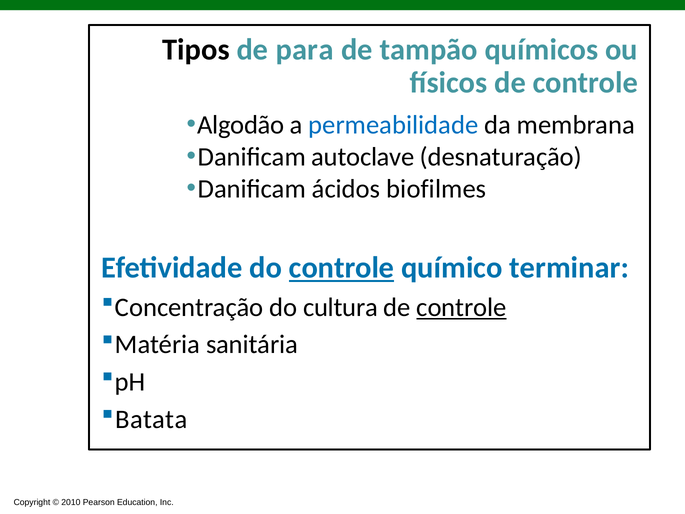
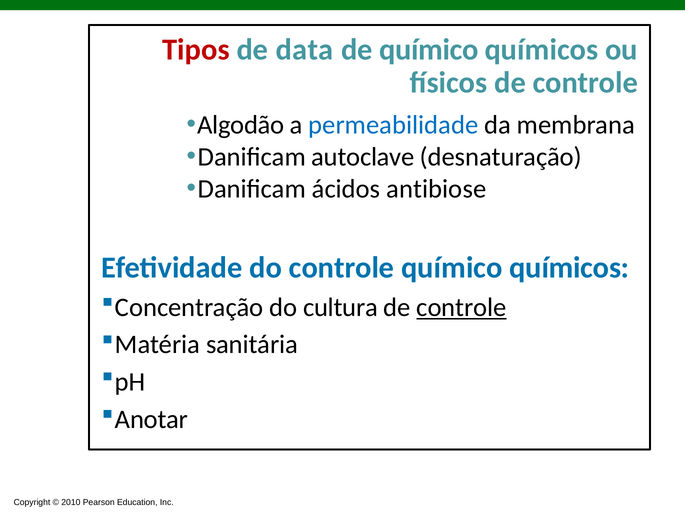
Tipos colour: black -> red (196, 50)
para: para -> data (305, 50)
de tampão: tampão -> químico (429, 50)
biofilmes: biofilmes -> antibiose (436, 189)
controle underline: present -> none (342, 268)
terminar: terminar -> químicos (569, 268)
Batata: Batata -> Anotar (152, 419)
